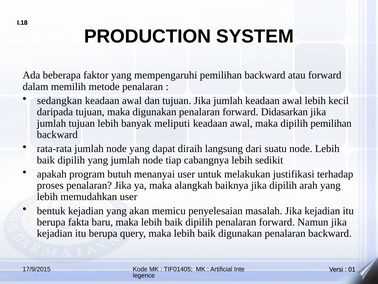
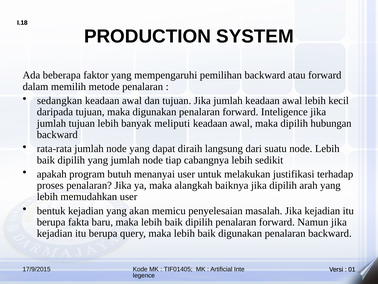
Didasarkan: Didasarkan -> Inteligence (284, 112)
dipilih pemilihan: pemilihan -> hubungan (331, 123)
